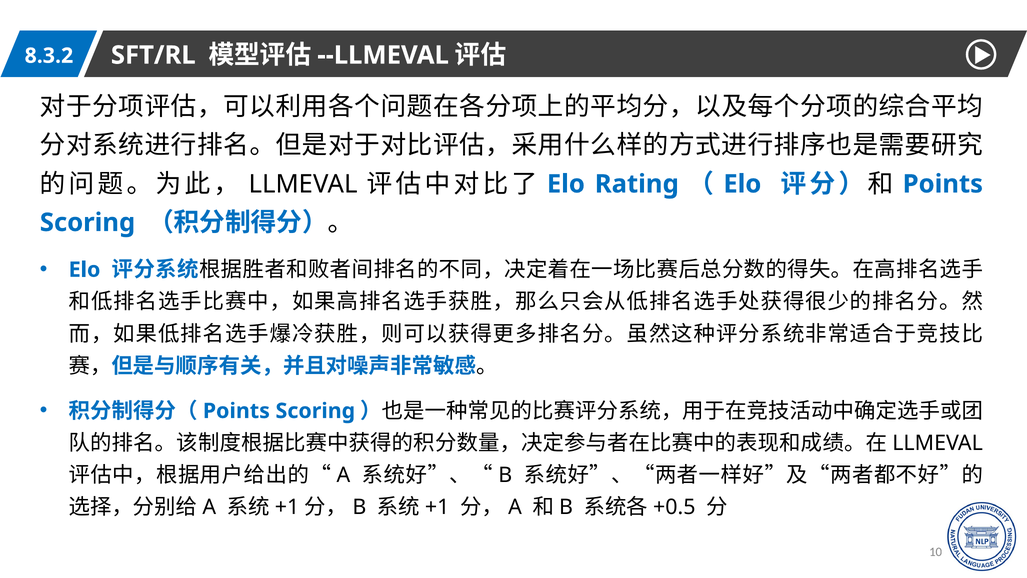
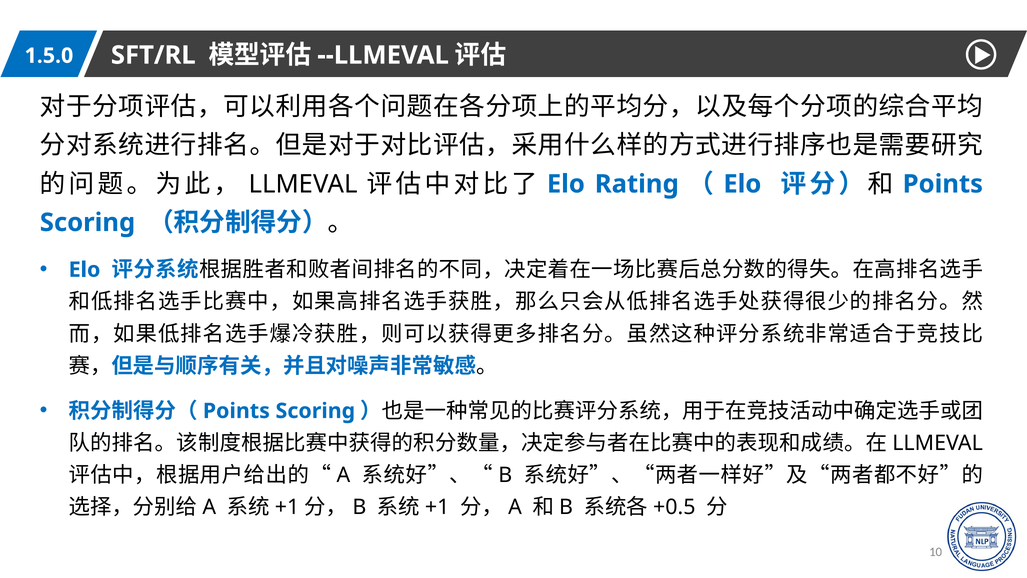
8.3.2: 8.3.2 -> 1.5.0 (49, 56)
